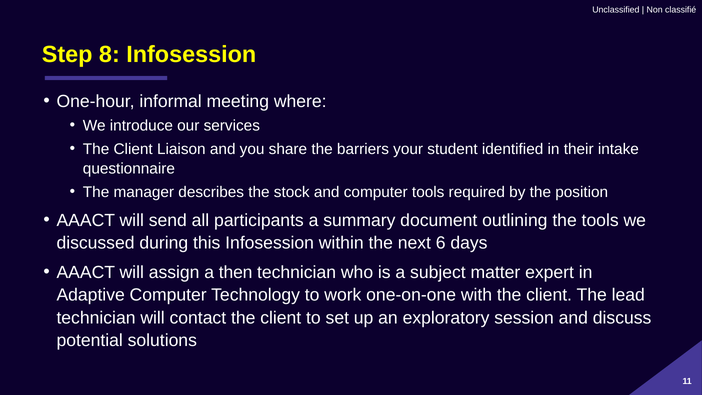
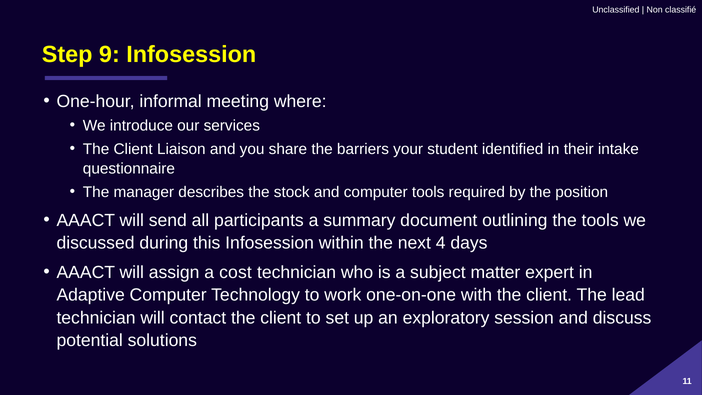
8: 8 -> 9 (109, 54)
6: 6 -> 4 (441, 243)
then: then -> cost (235, 272)
